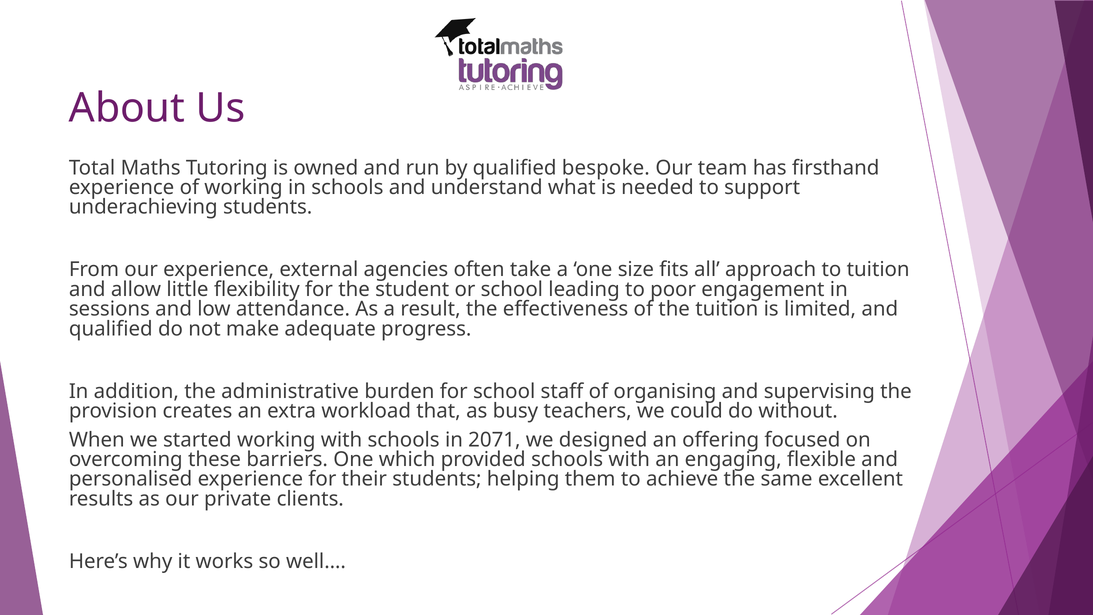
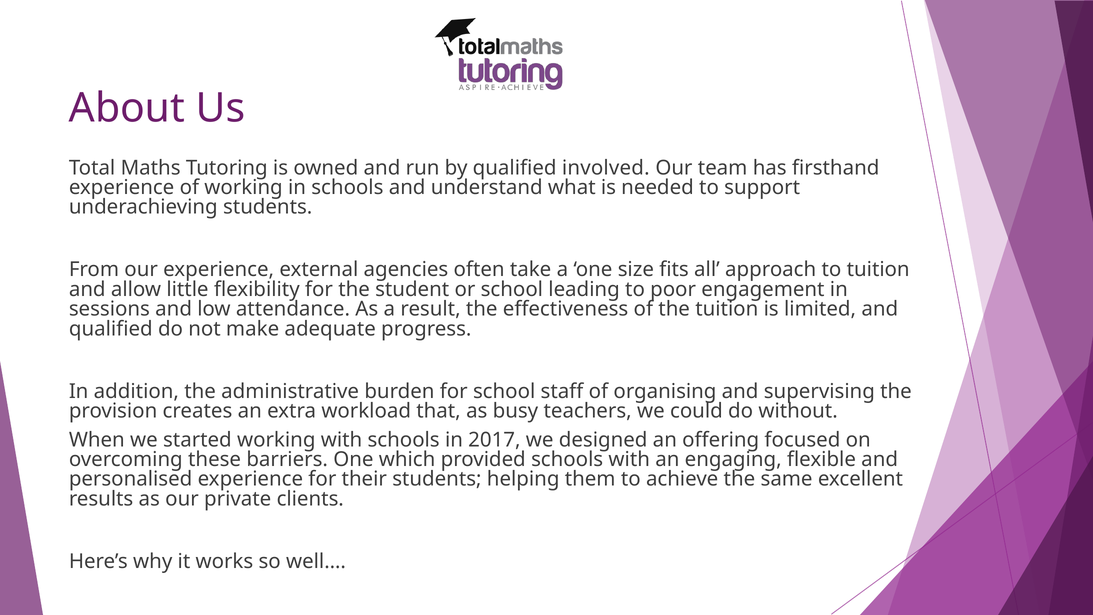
bespoke: bespoke -> involved (606, 168)
2071: 2071 -> 2017 (494, 440)
